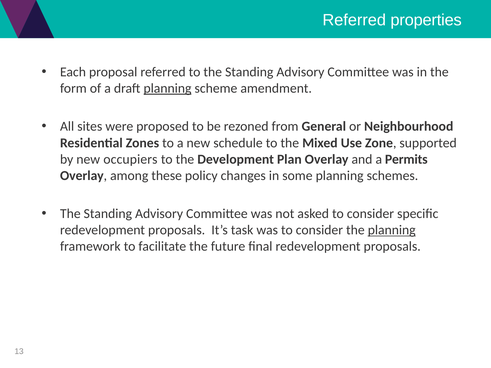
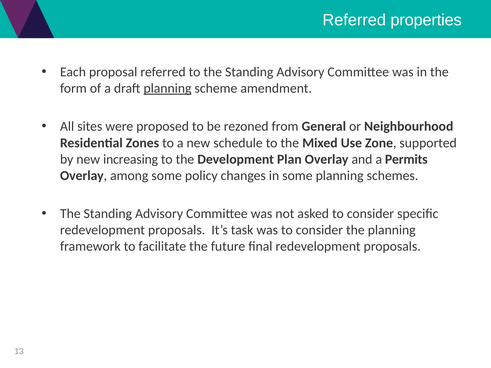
occupiers: occupiers -> increasing (131, 159)
among these: these -> some (167, 176)
planning underline: present -> none (392, 230)
